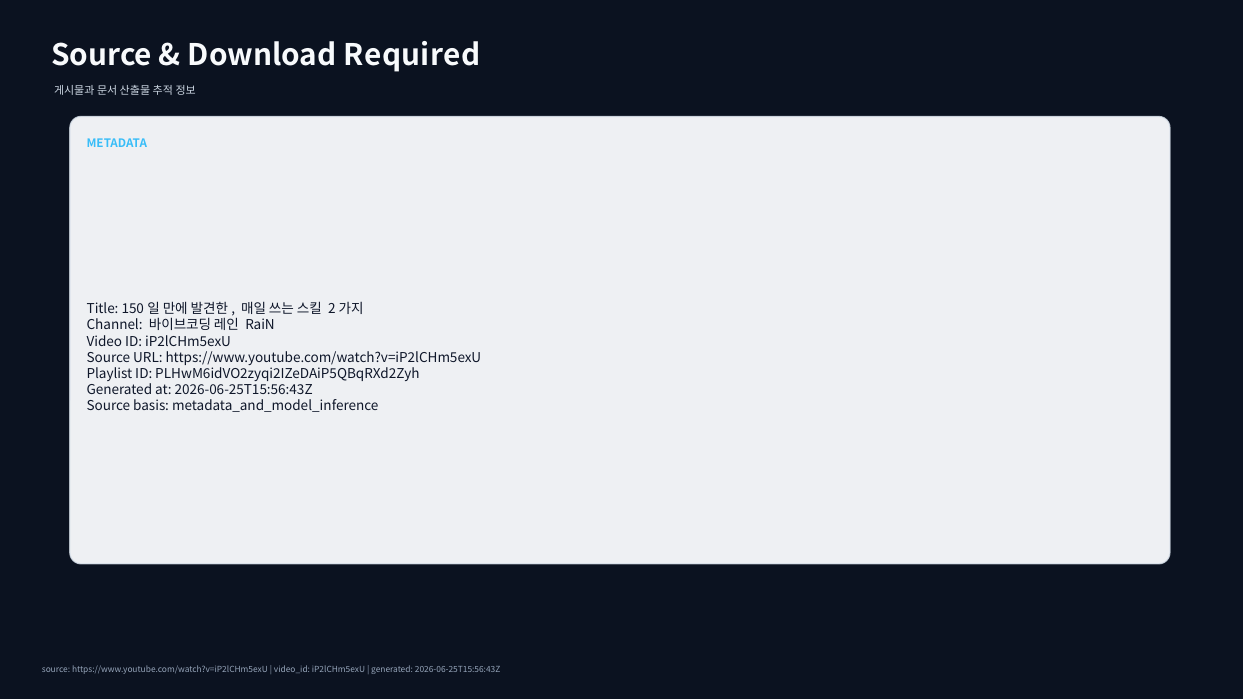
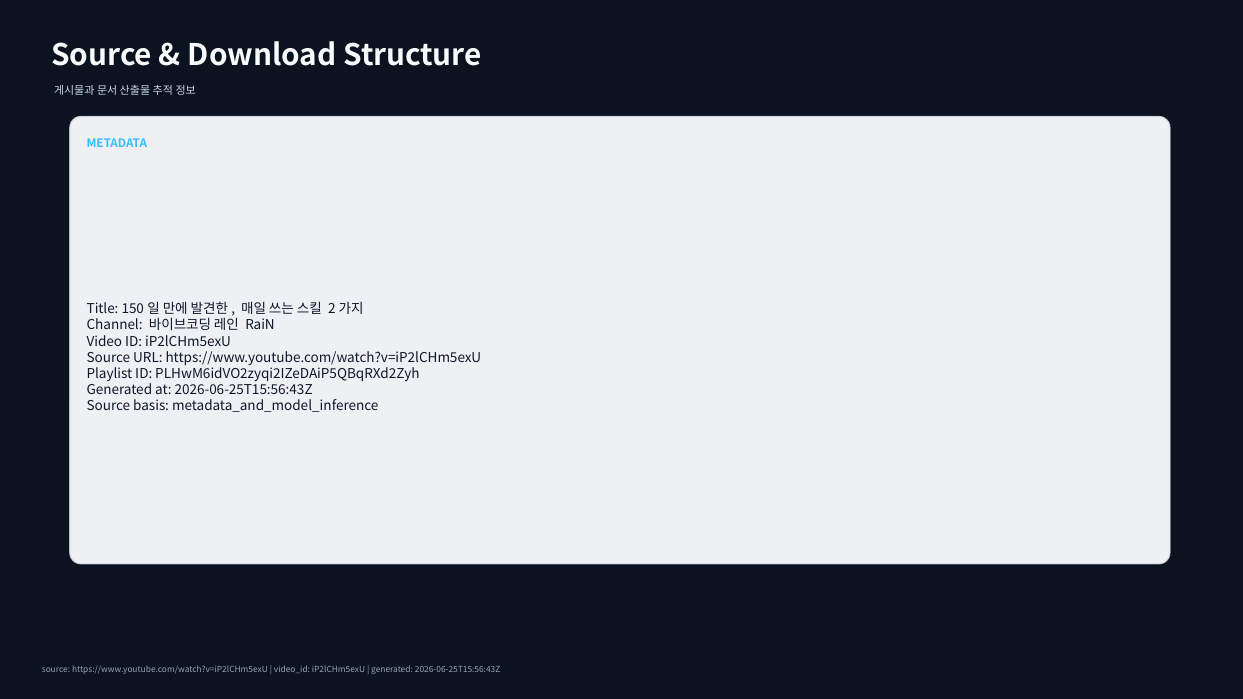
Required: Required -> Structure (412, 56)
